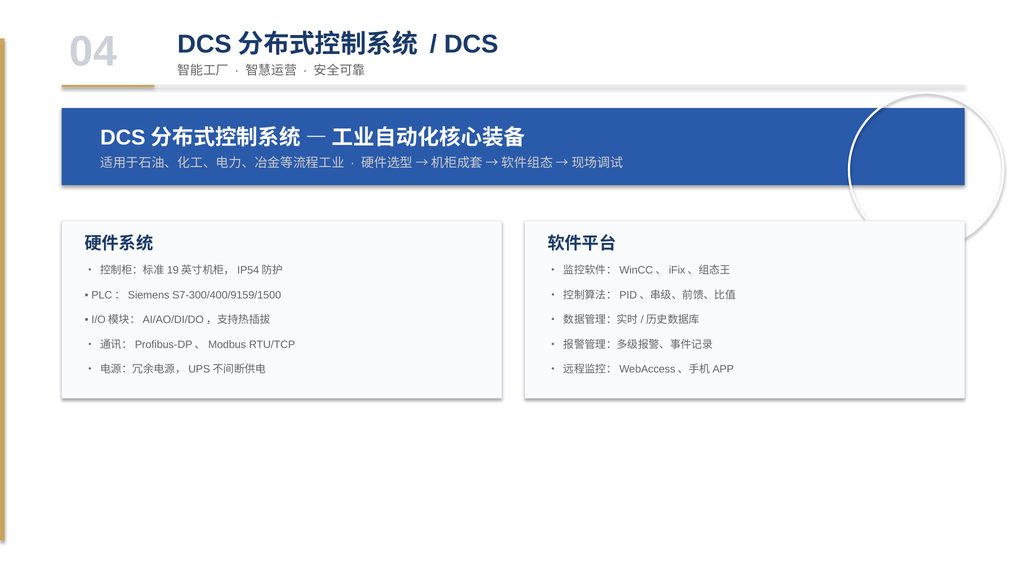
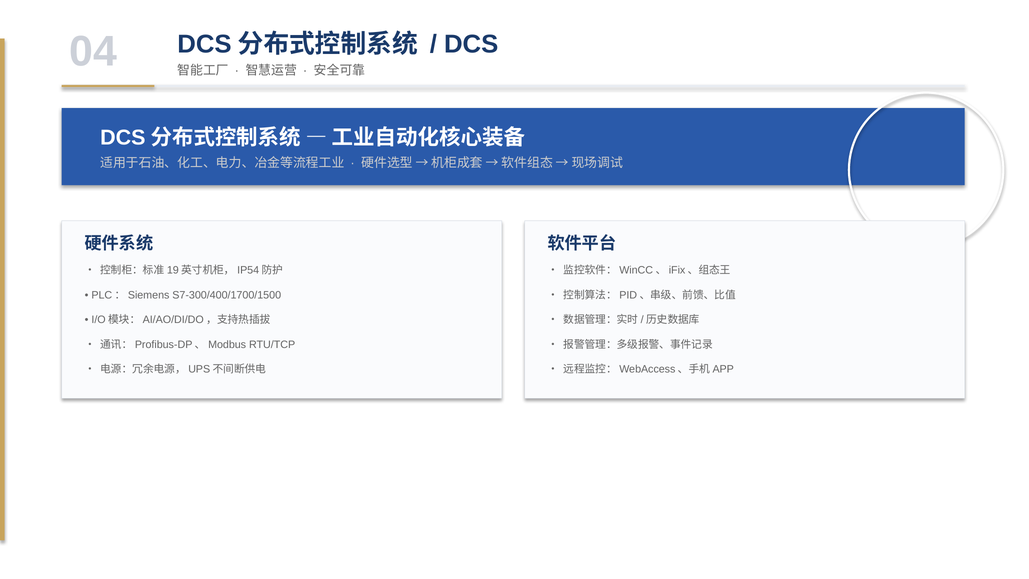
S7-300/400/9159/1500: S7-300/400/9159/1500 -> S7-300/400/1700/1500 (227, 295)
